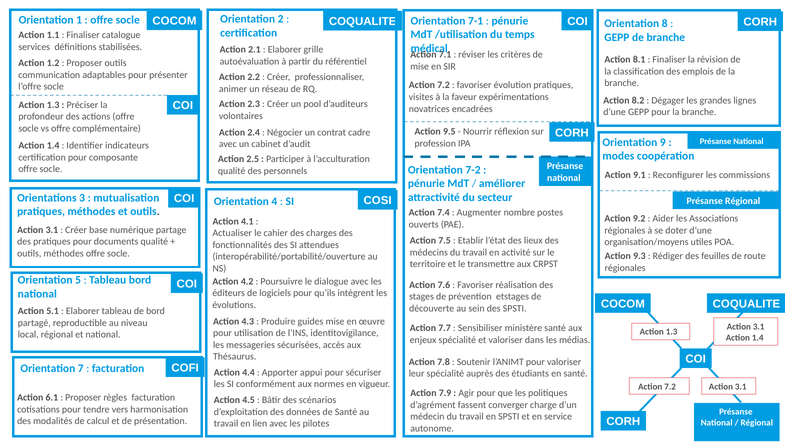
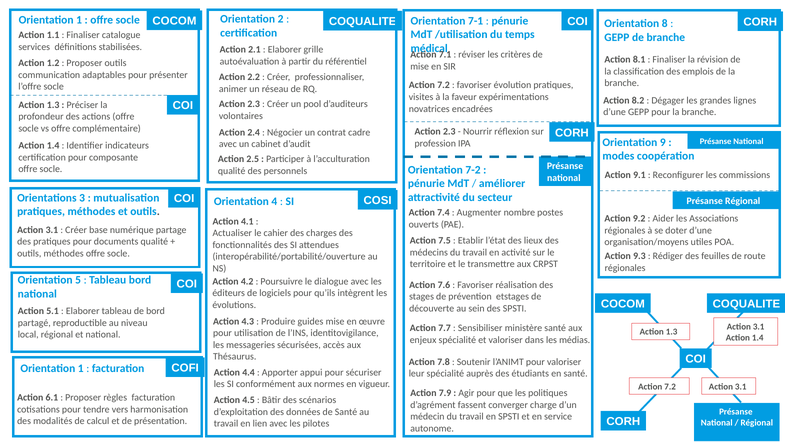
9.5: 9.5 -> 2.3 (449, 131)
7: 7 -> 1 (81, 368)
